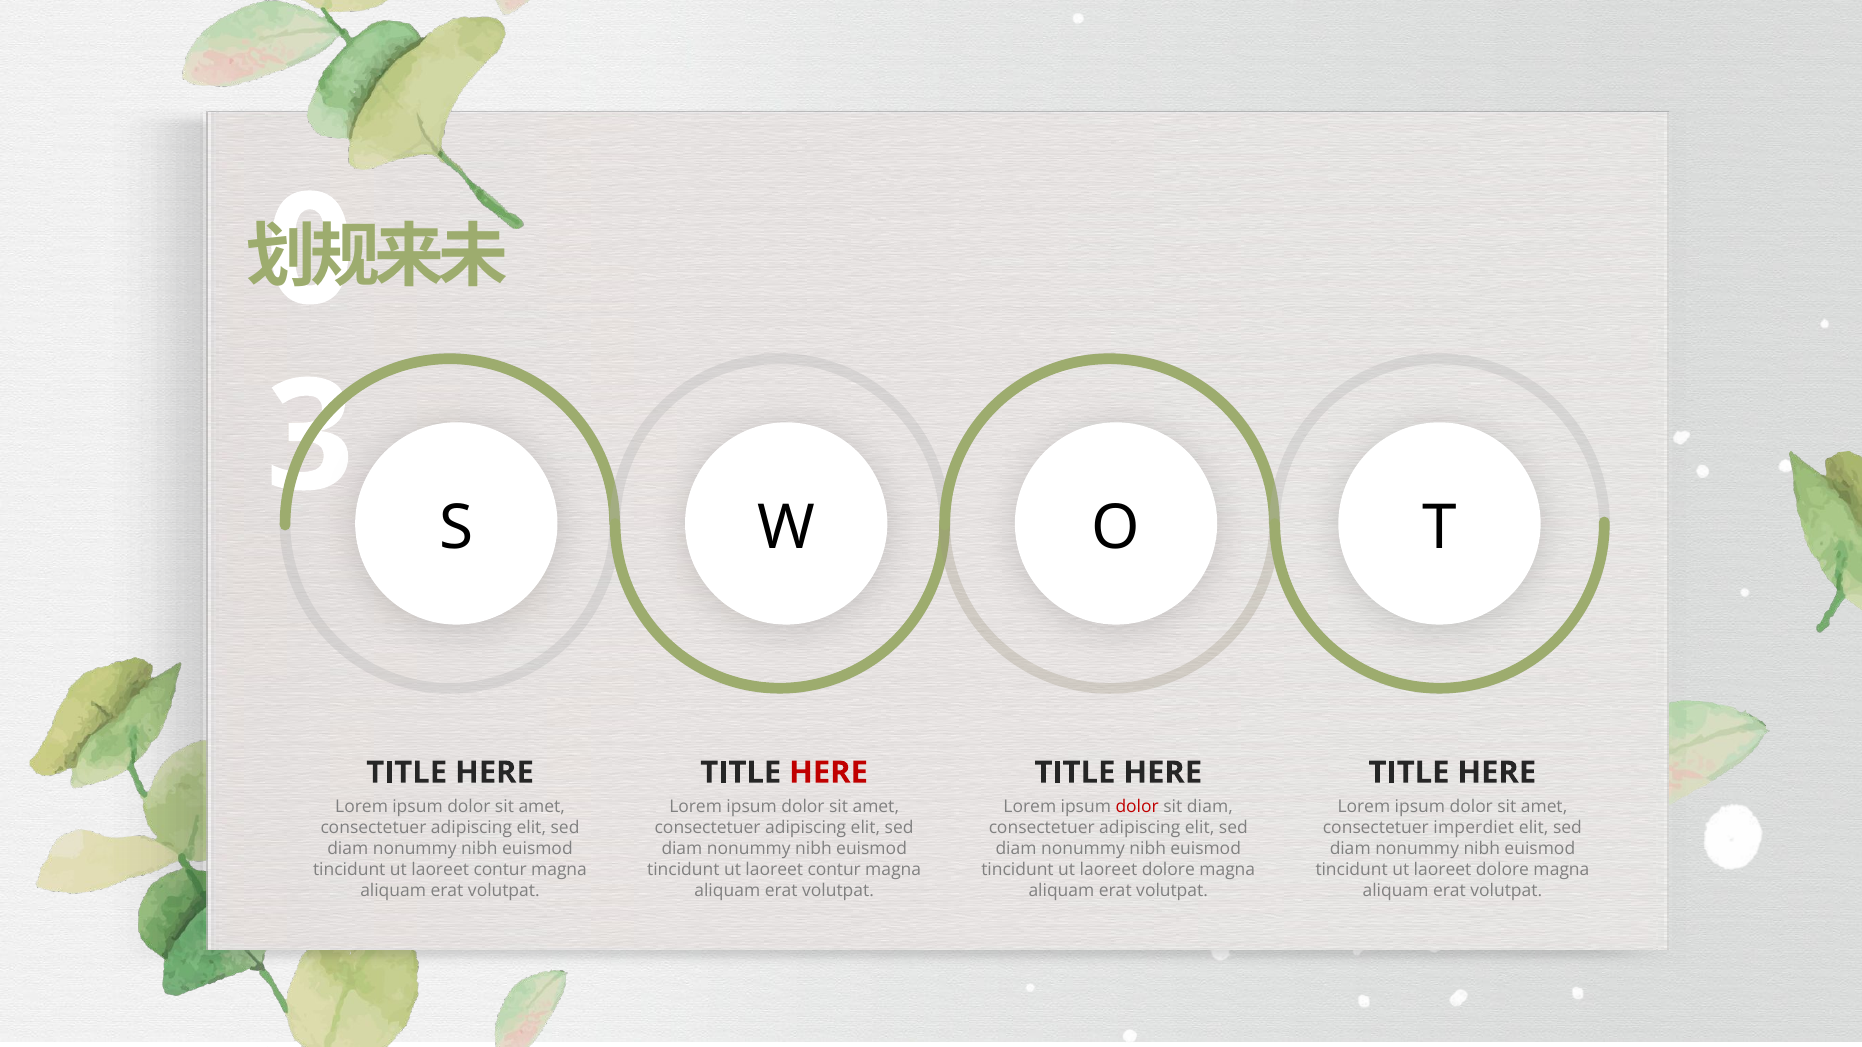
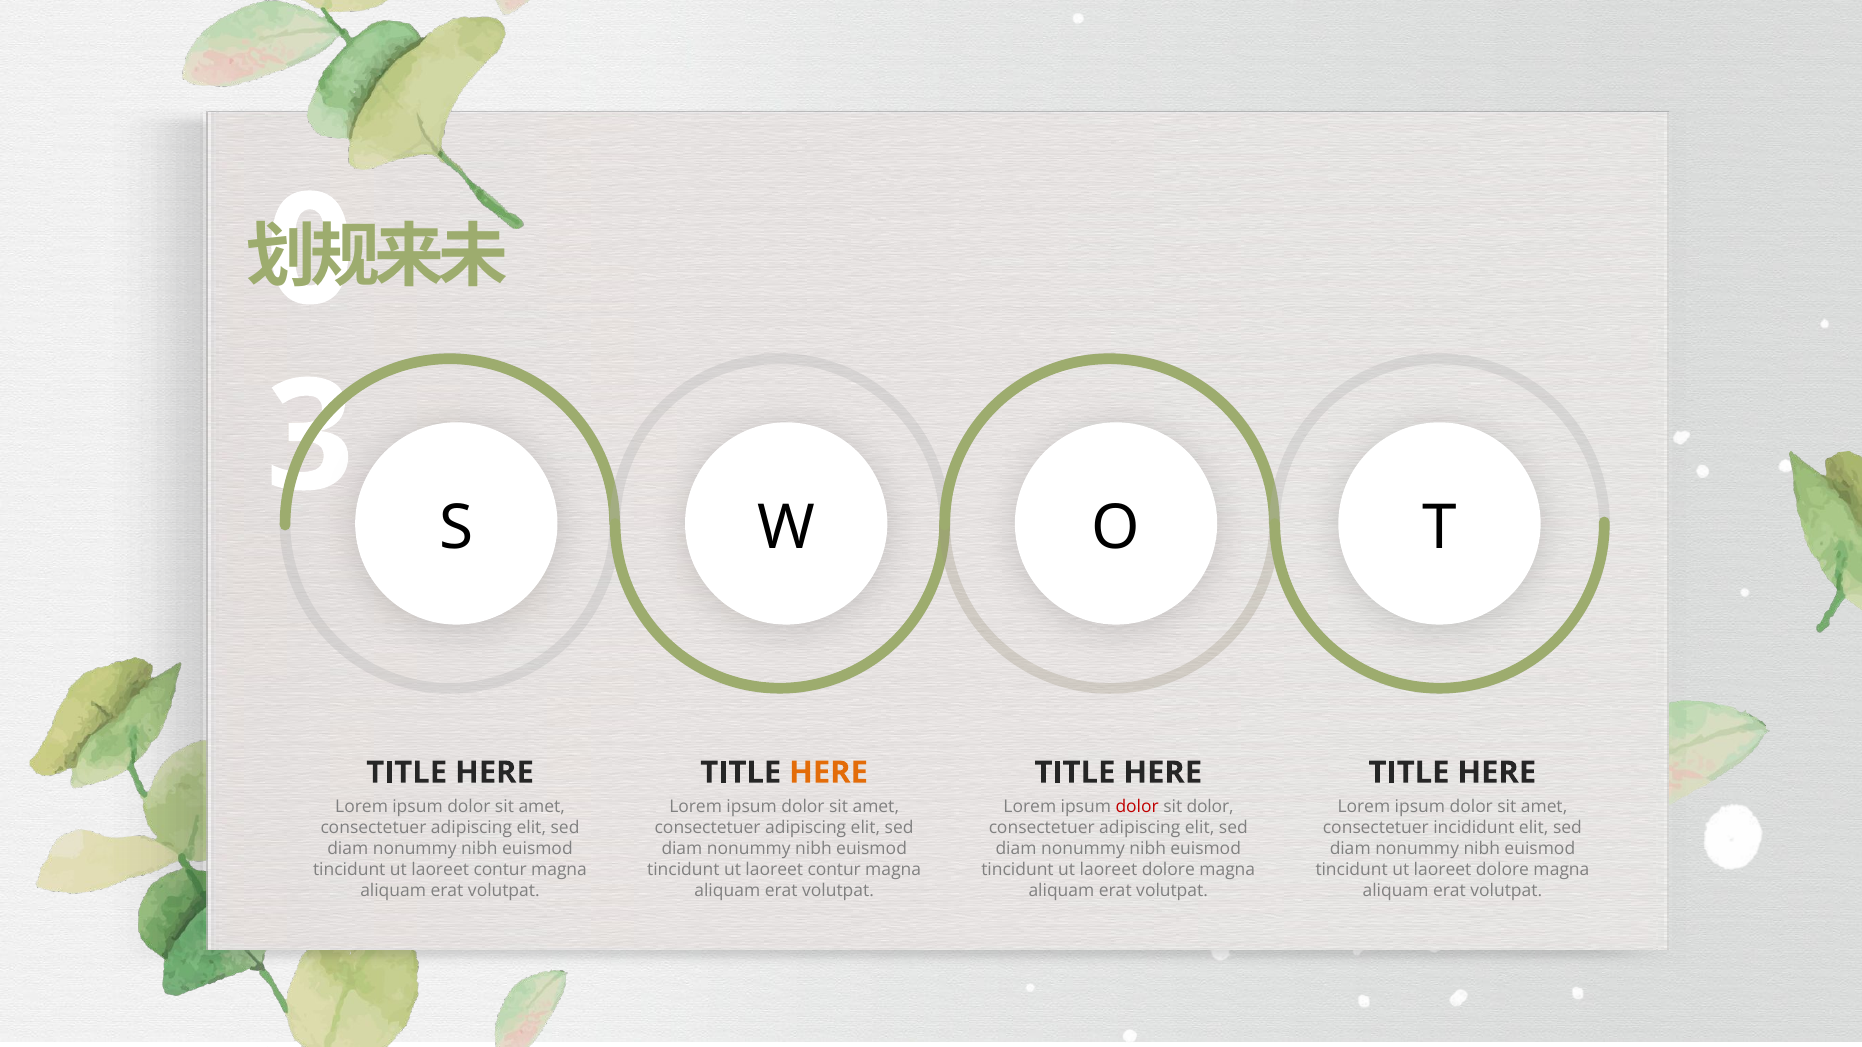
HERE colour: red -> orange (829, 773)
sit diam: diam -> dolor (1210, 807)
imperdiet: imperdiet -> incididunt (1474, 828)
